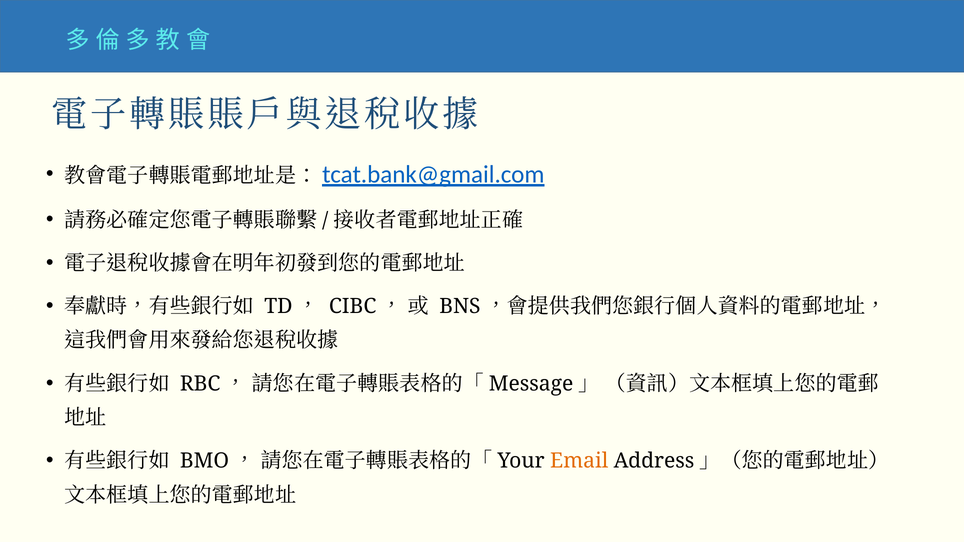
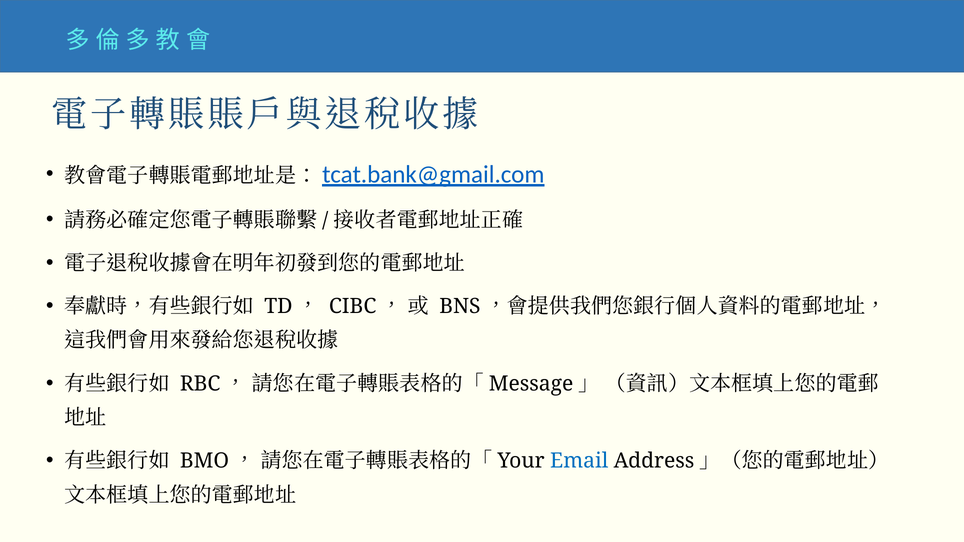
Email colour: orange -> blue (579, 461)
